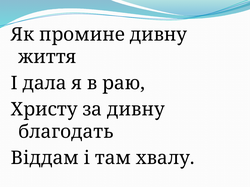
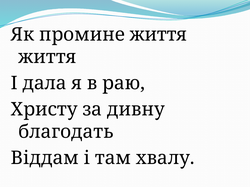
промине дивну: дивну -> життя (158, 35)
